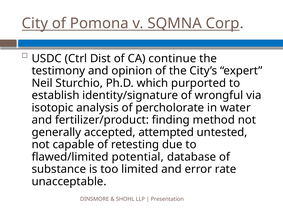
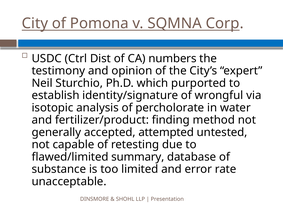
continue: continue -> numbers (172, 59)
potential: potential -> summary (138, 157)
